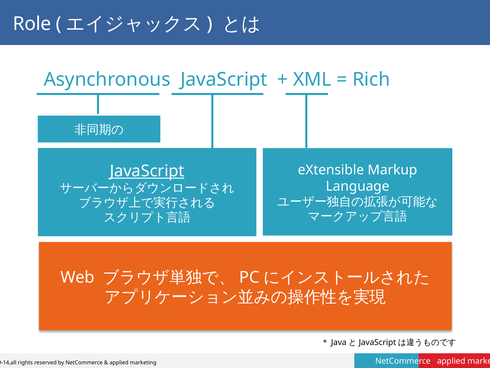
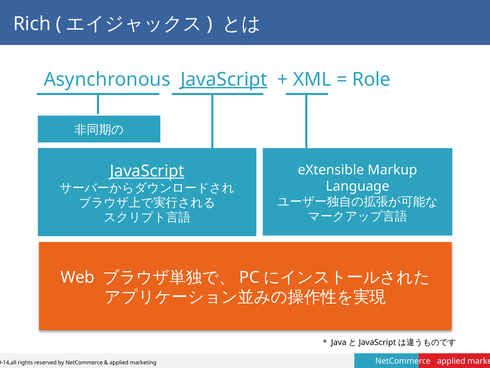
Role: Role -> Rich (32, 24)
JavaScript underline: none -> present (224, 79)
Rich: Rich -> Role (371, 79)
